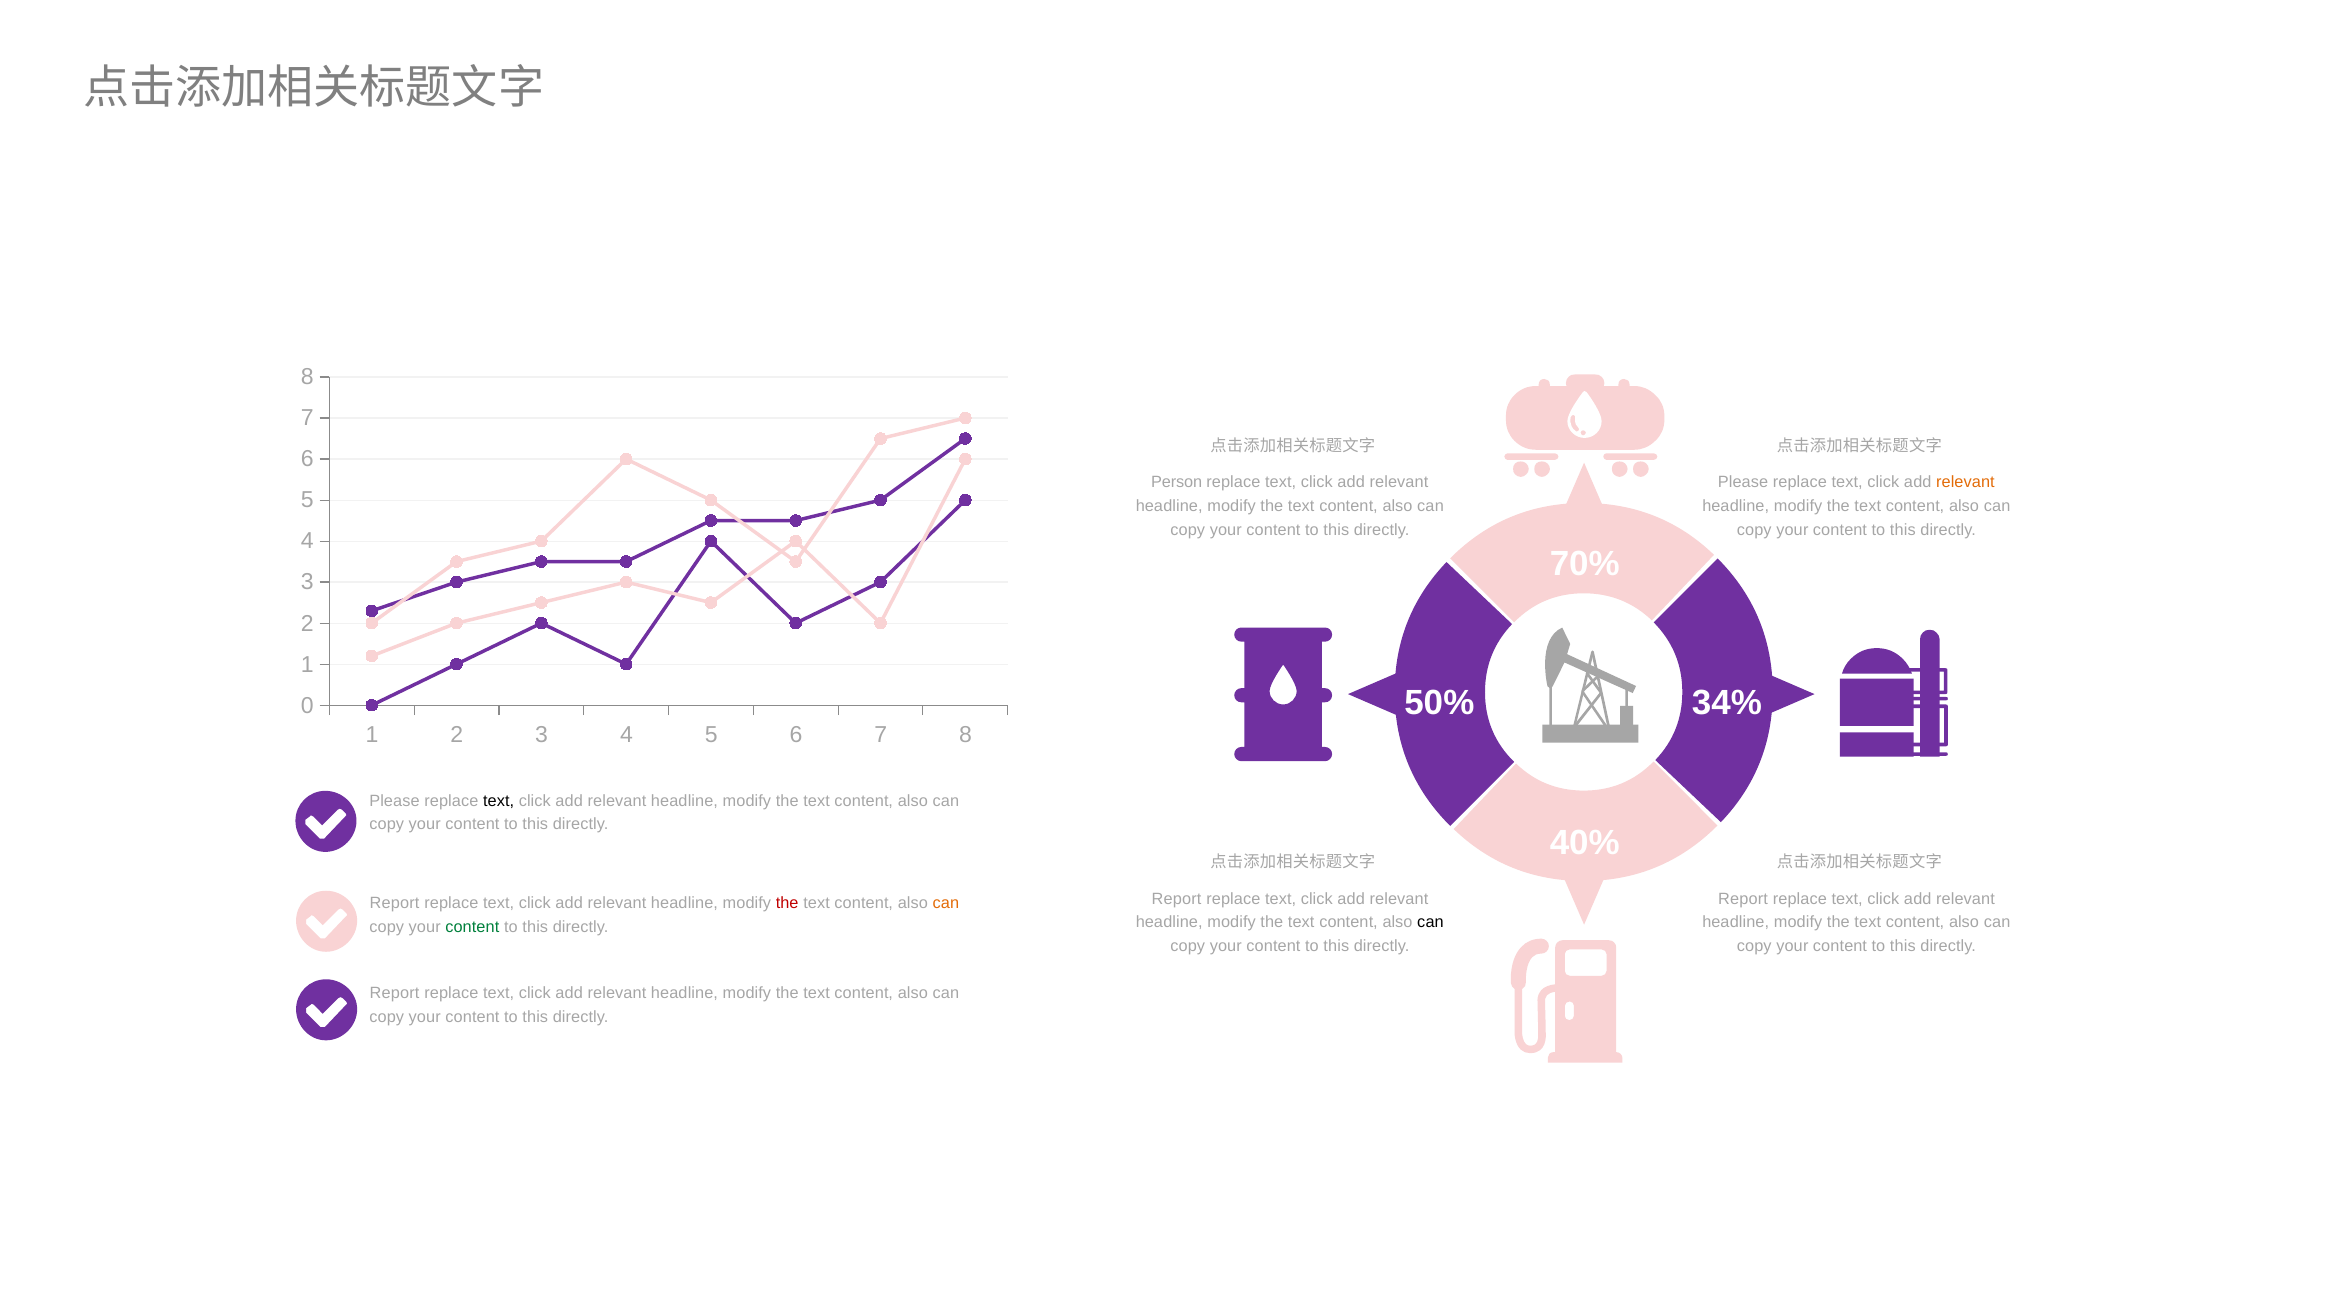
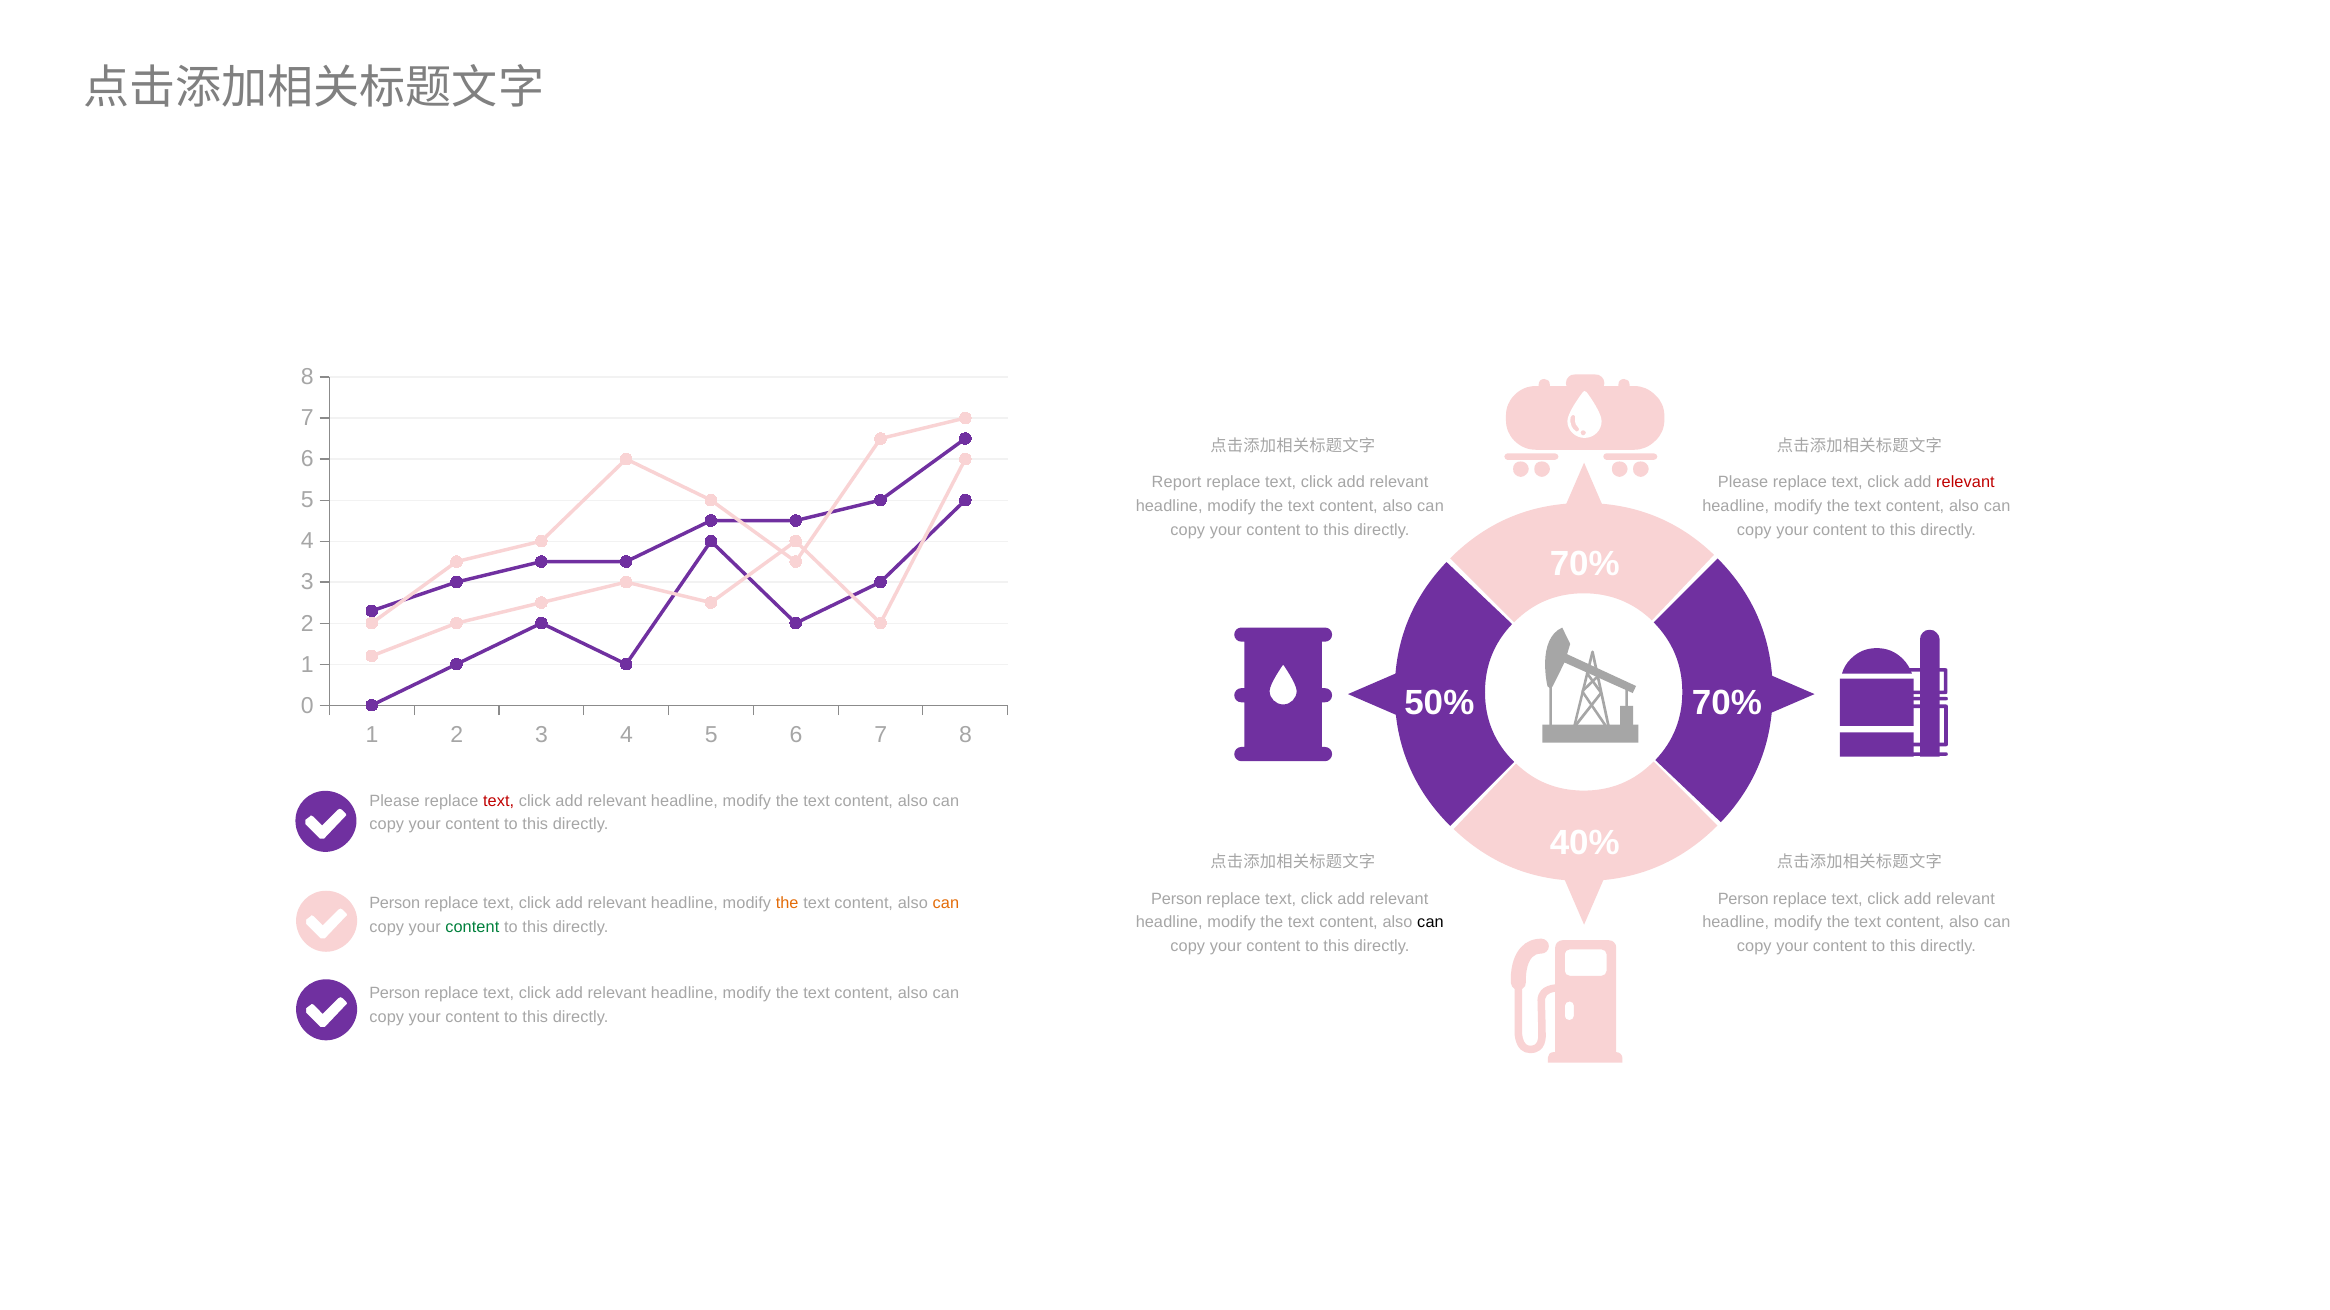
Person: Person -> Report (1176, 483)
relevant colour: orange -> red (1965, 483)
50% 34%: 34% -> 70% (1727, 703)
text colour: black -> red (499, 801)
Report: Report -> Person (1177, 899)
Report: Report -> Person (1743, 899)
Report: Report -> Person (395, 903)
the colour: red -> orange (787, 903)
Report: Report -> Person (395, 994)
